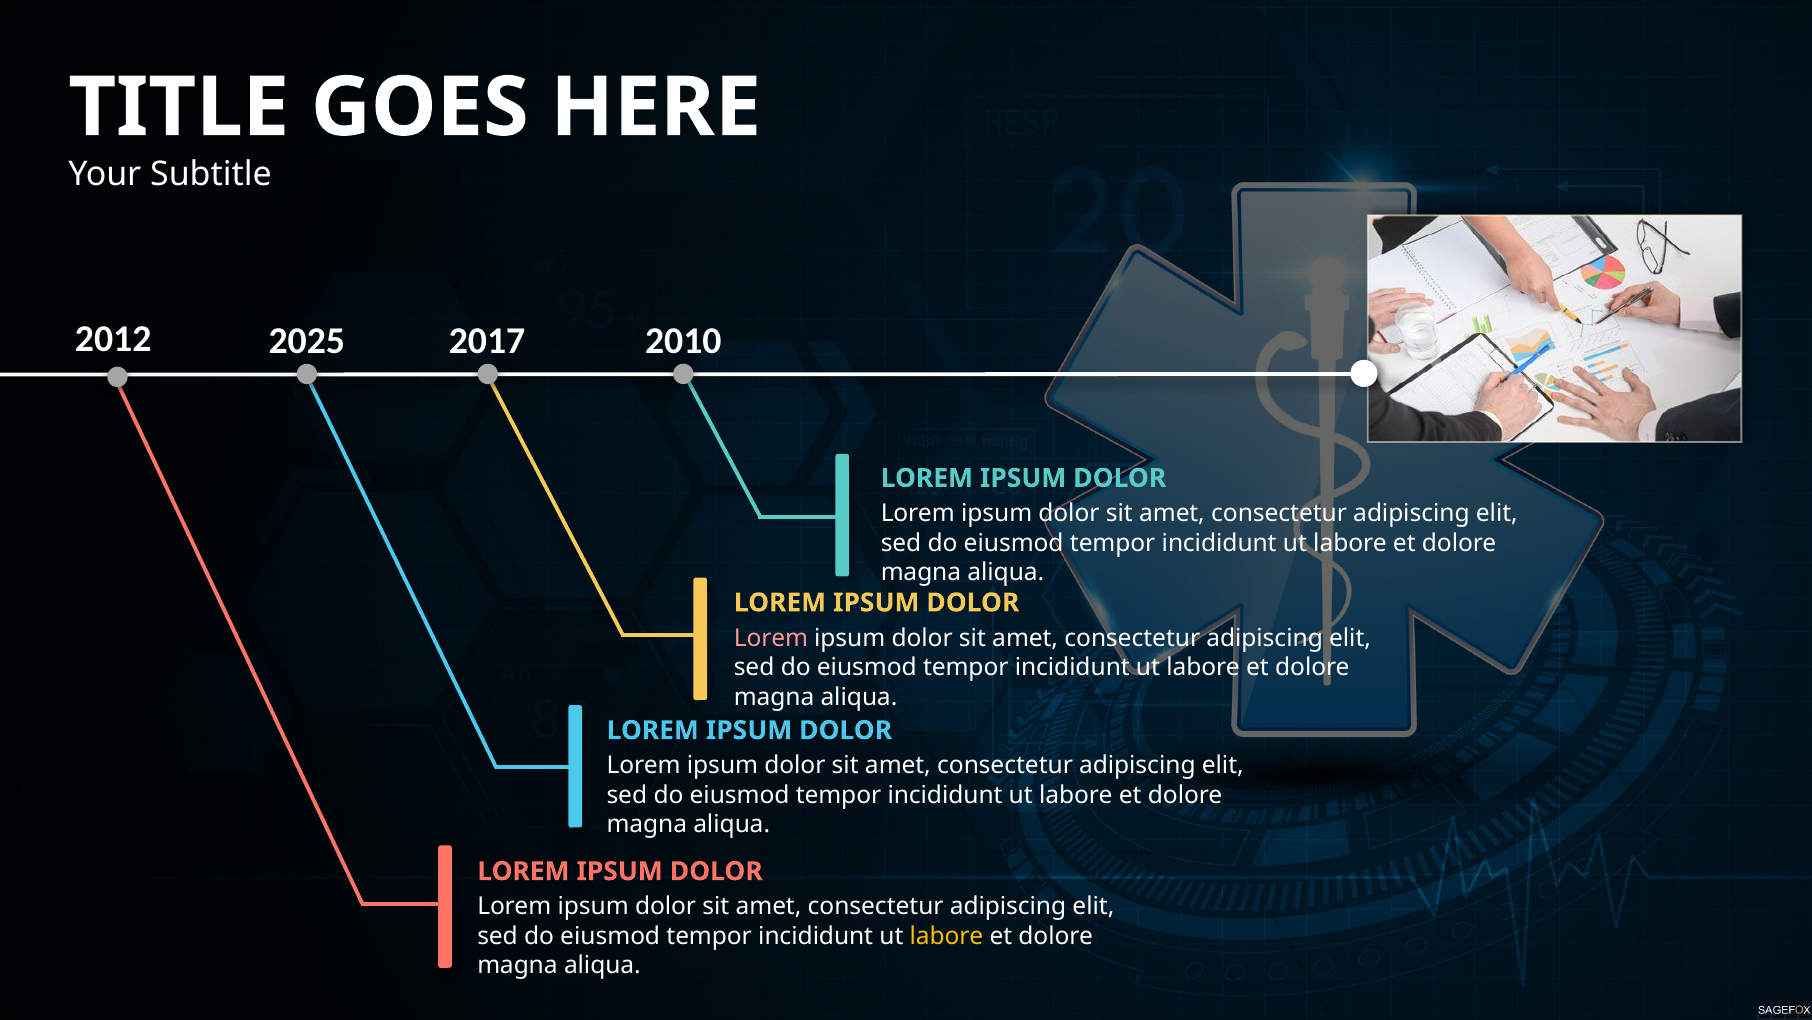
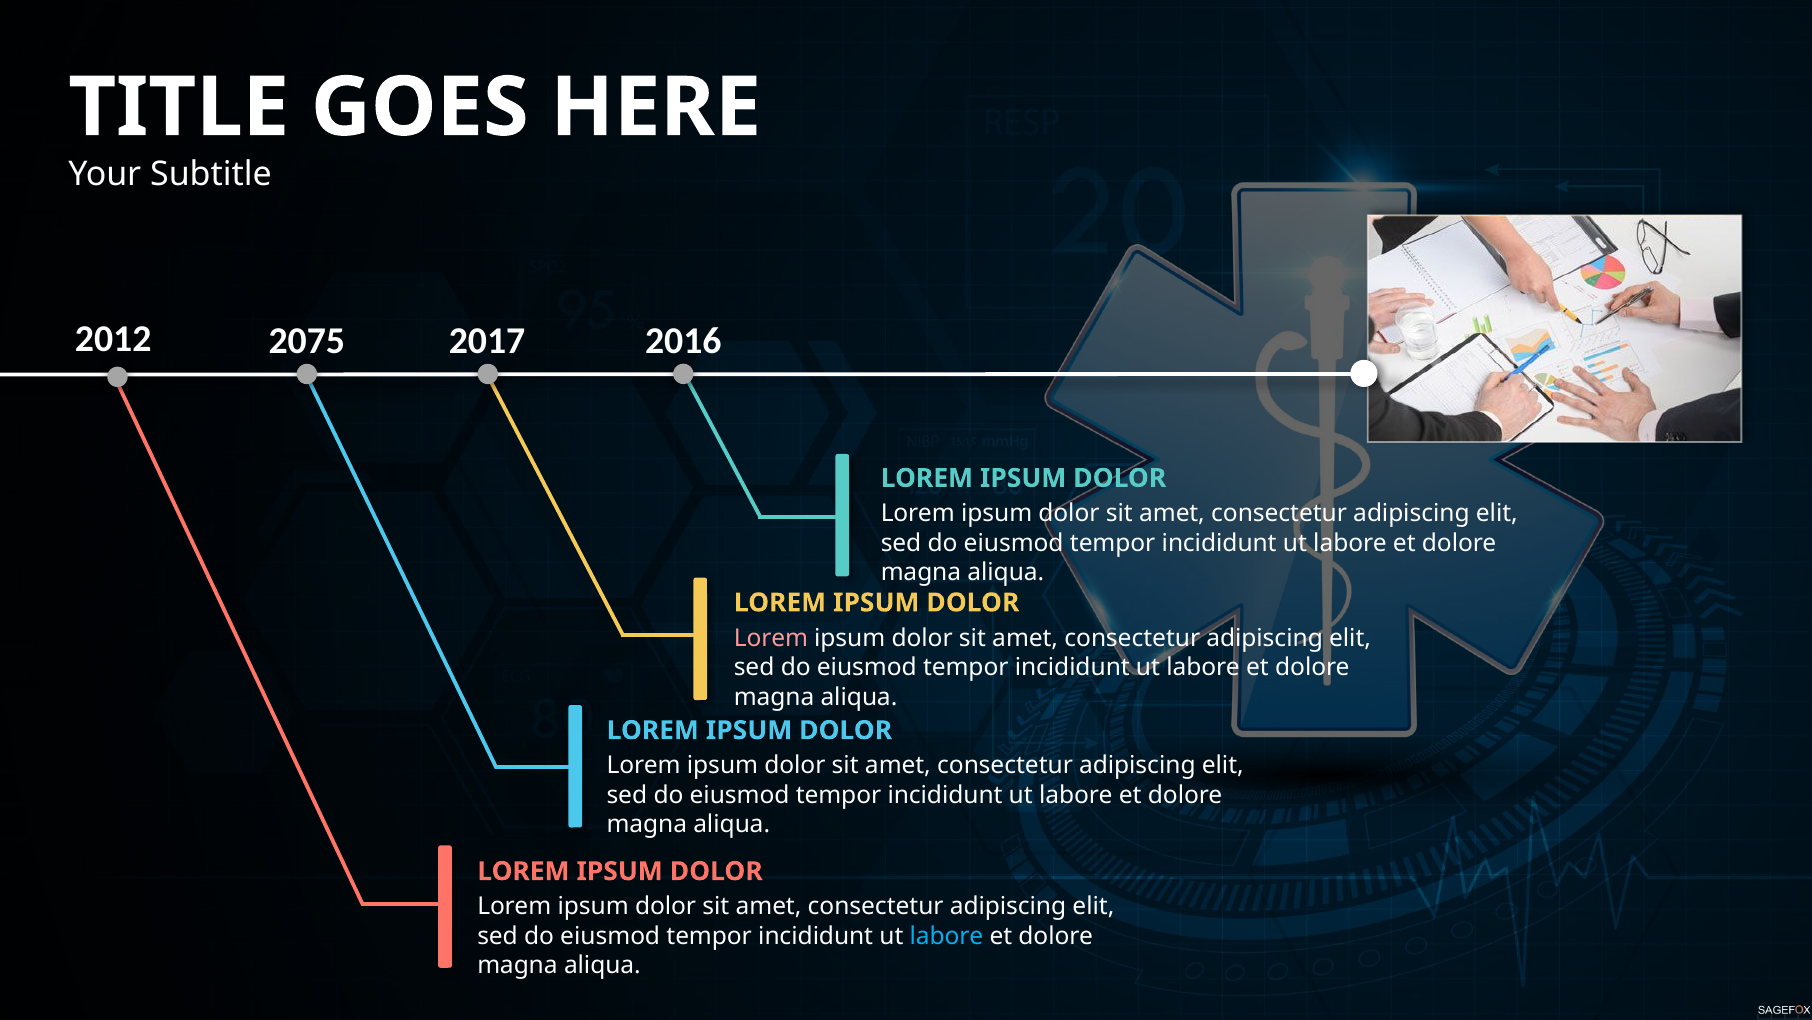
2025: 2025 -> 2075 (307, 340)
2010: 2010 -> 2016 (683, 340)
labore colour: yellow -> light blue (946, 936)
